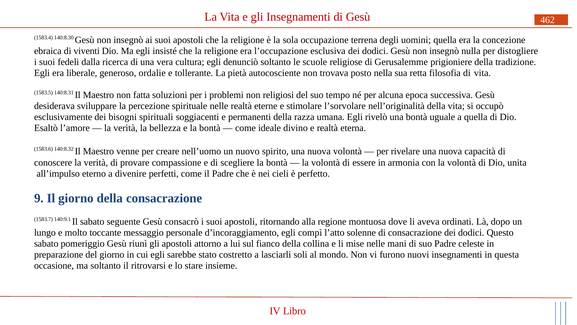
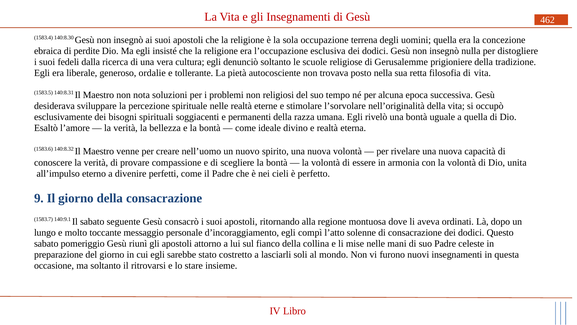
viventi: viventi -> perdite (87, 51)
fatta: fatta -> nota (142, 95)
